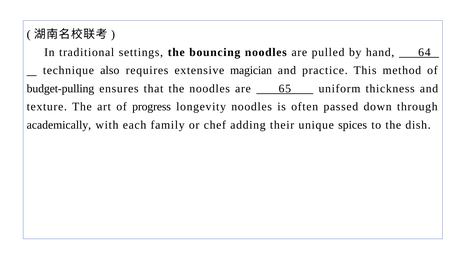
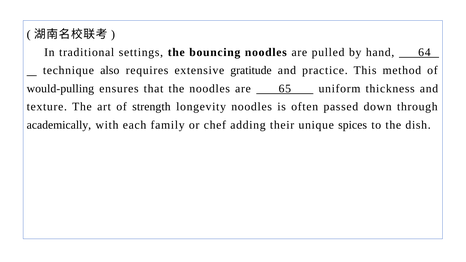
magician: magician -> gratitude (251, 70)
budget-pulling: budget-pulling -> would-pulling (60, 89)
progress: progress -> strength (151, 107)
